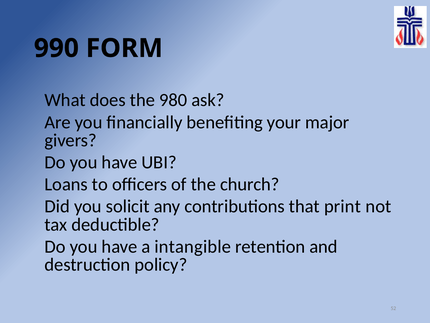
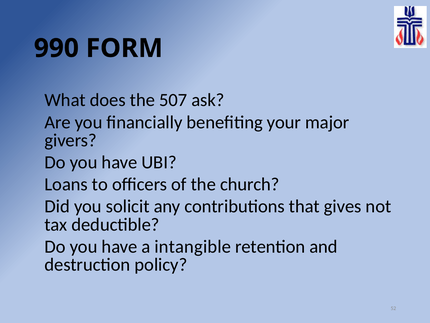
980: 980 -> 507 (173, 100)
print: print -> gives (343, 206)
